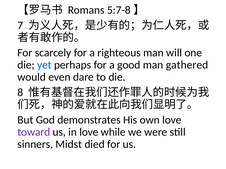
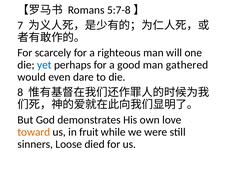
toward colour: purple -> orange (34, 132)
in love: love -> fruit (89, 132)
Midst: Midst -> Loose (69, 145)
